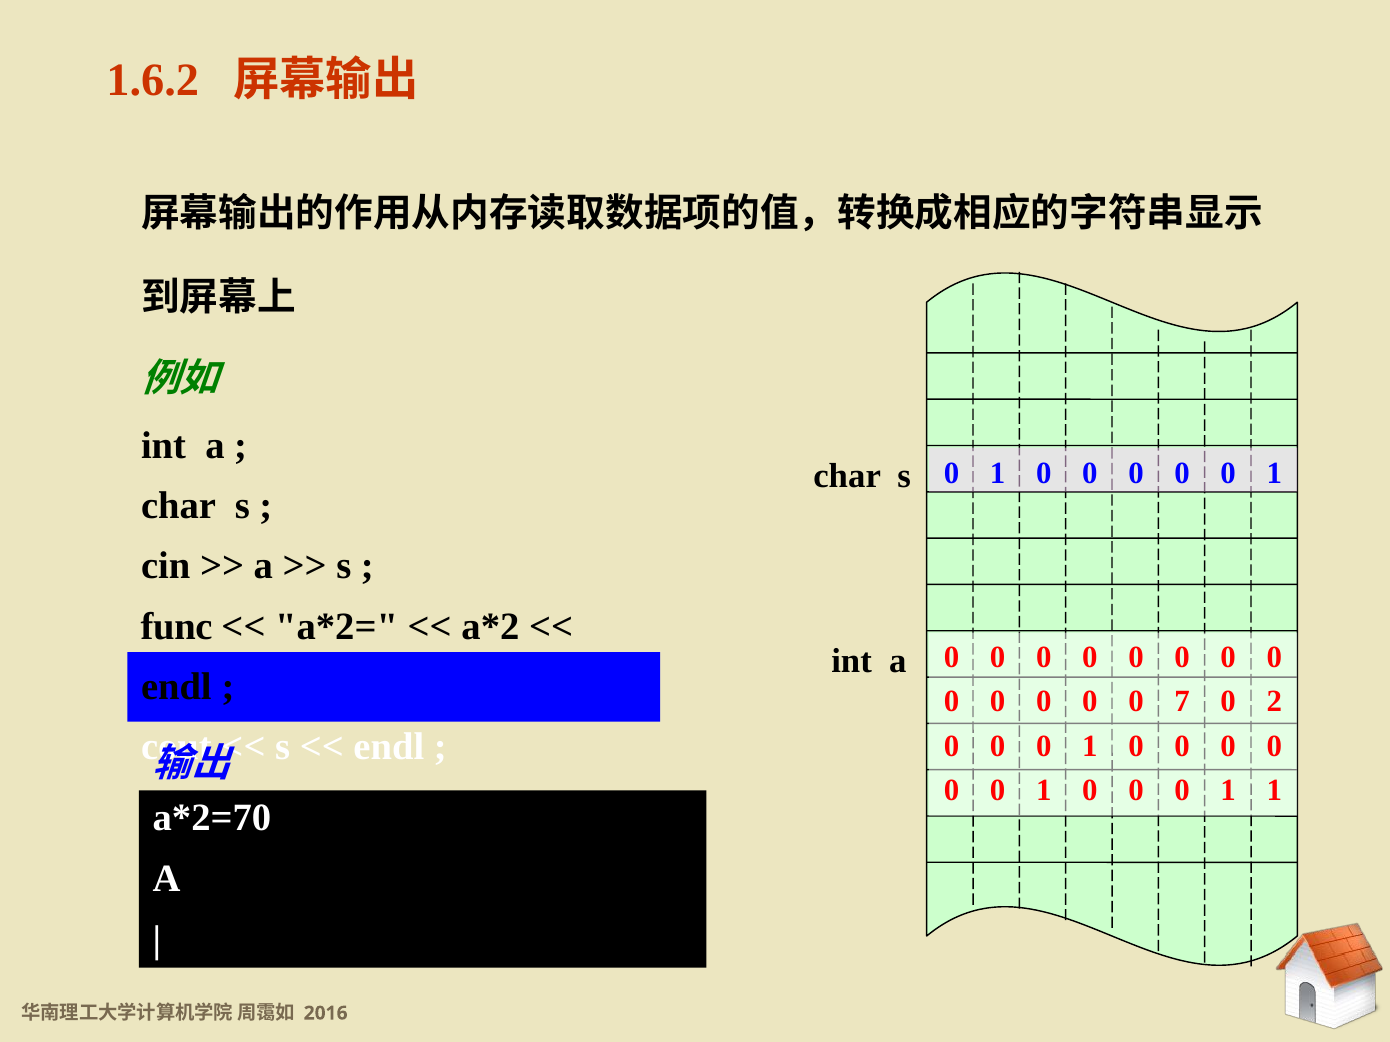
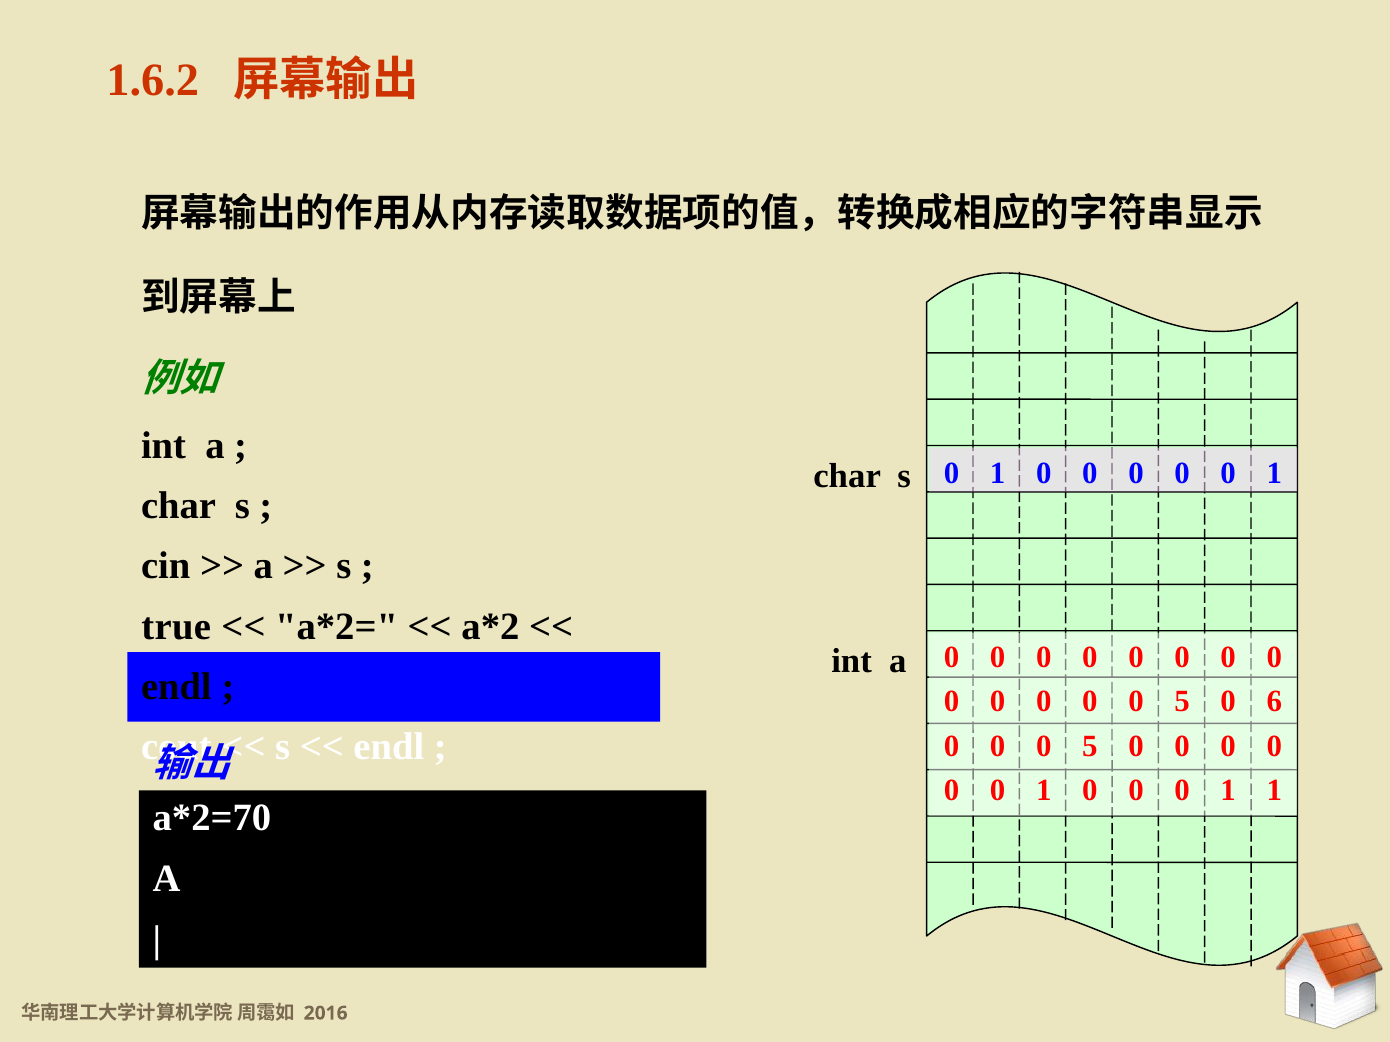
func: func -> true (176, 627)
7: 7 -> 5 (1182, 702)
2: 2 -> 6 (1274, 702)
1: 1 -> 5 (1090, 747)
